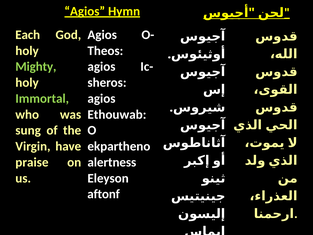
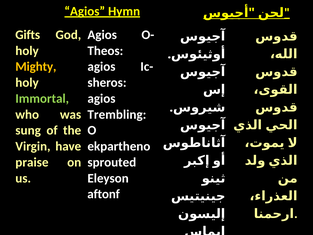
Each: Each -> Gifts (28, 35)
Mighty colour: light green -> yellow (36, 67)
Ethouwab: Ethouwab -> Trembling (117, 114)
alertness: alertness -> sprouted (112, 162)
